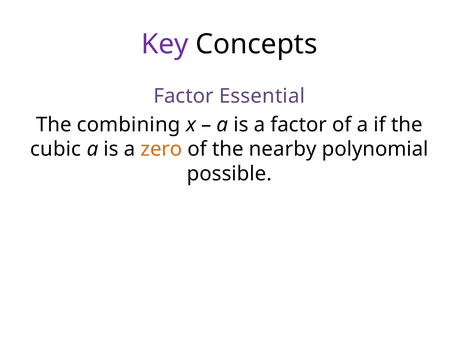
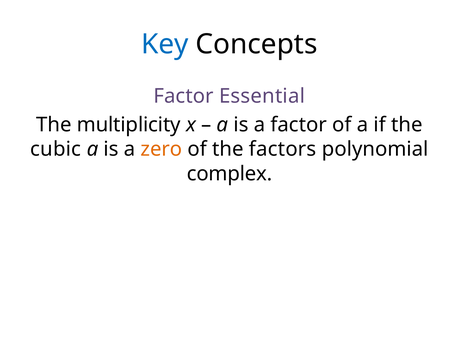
Key colour: purple -> blue (165, 44)
combining: combining -> multiplicity (129, 125)
nearby: nearby -> factors (283, 149)
possible: possible -> complex (230, 174)
